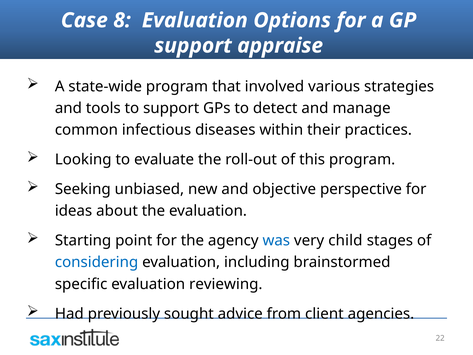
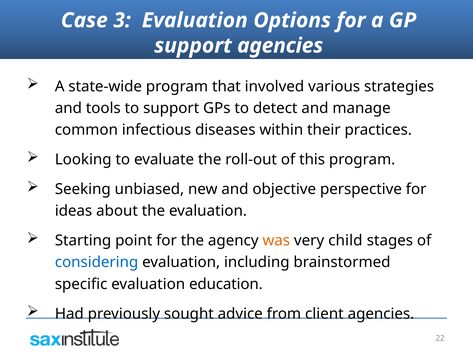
8: 8 -> 3 (122, 20)
support appraise: appraise -> agencies (280, 46)
was colour: blue -> orange (276, 240)
reviewing: reviewing -> education (226, 284)
